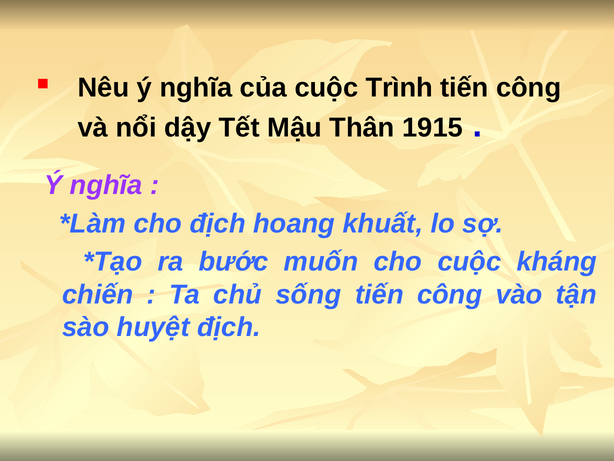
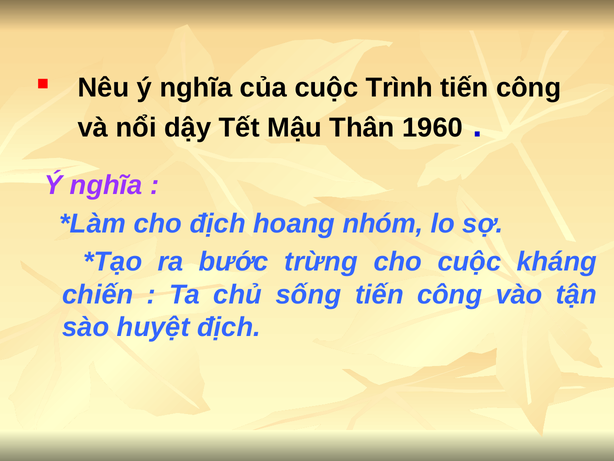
1915: 1915 -> 1960 (433, 127)
khuất: khuất -> nhóm (383, 223)
muốn: muốn -> trừng (321, 261)
